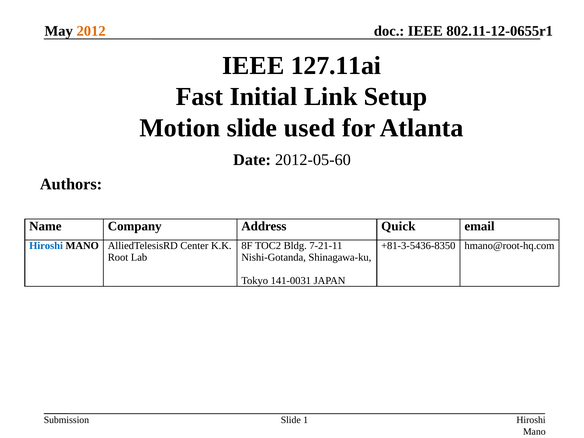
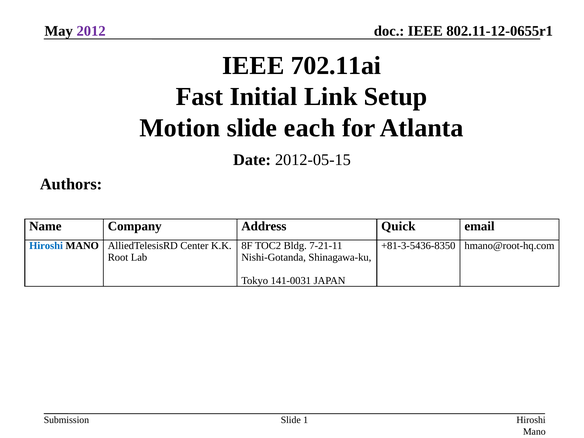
2012 colour: orange -> purple (91, 31)
127.11ai: 127.11ai -> 702.11ai (336, 66)
used: used -> each (310, 128)
2012-05-60: 2012-05-60 -> 2012-05-15 (313, 160)
